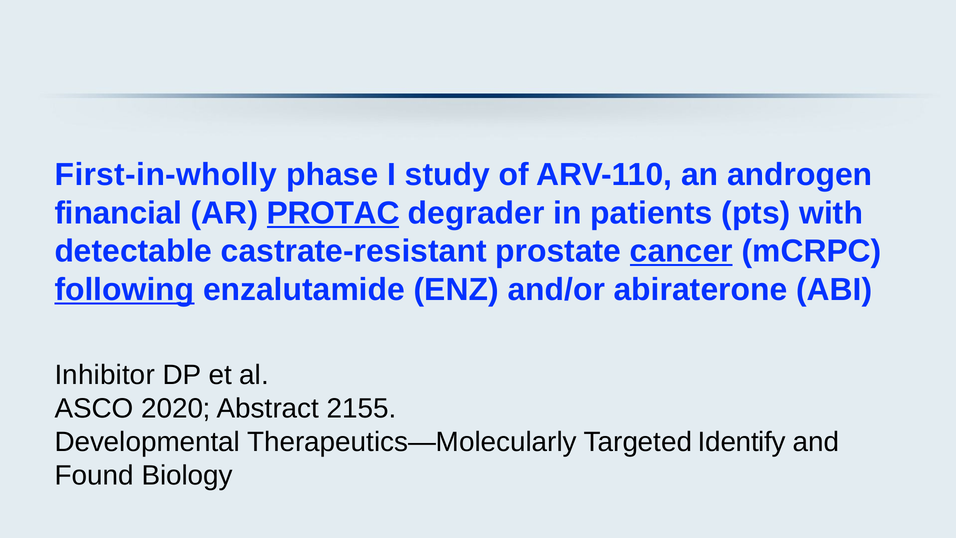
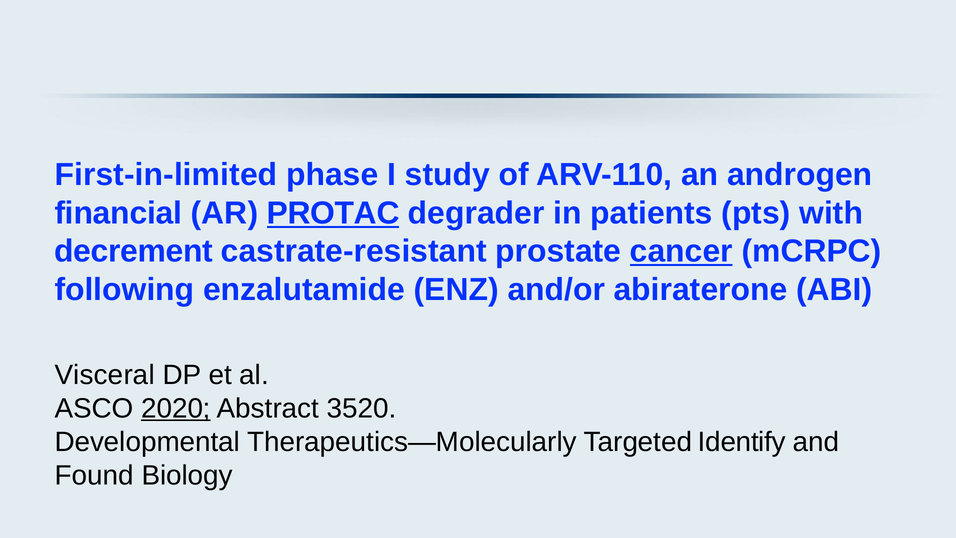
First-in-wholly: First-in-wholly -> First-in-limited (166, 175)
detectable: detectable -> decrement (133, 251)
following underline: present -> none (124, 290)
Inhibitor: Inhibitor -> Visceral (105, 375)
2020 underline: none -> present (176, 408)
2155: 2155 -> 3520 (361, 408)
